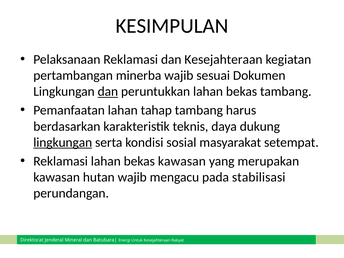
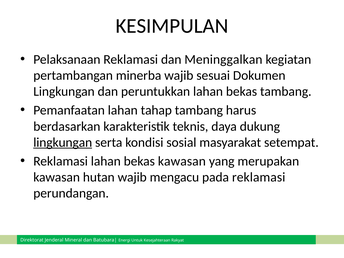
dan Kesejahteraan: Kesejahteraan -> Meninggalkan (223, 59)
dan underline: present -> none (108, 92)
pada stabilisasi: stabilisasi -> reklamasi (259, 177)
